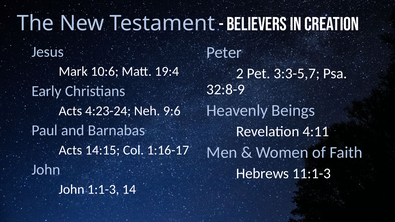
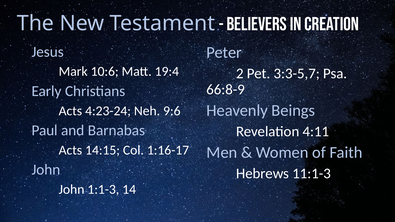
32:8-9: 32:8-9 -> 66:8-9 (226, 90)
